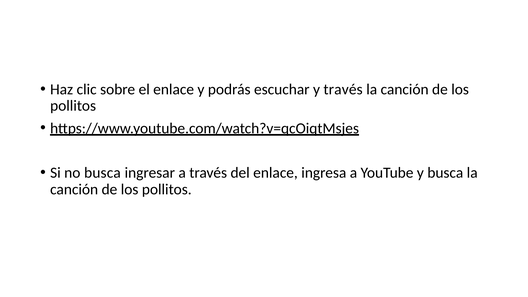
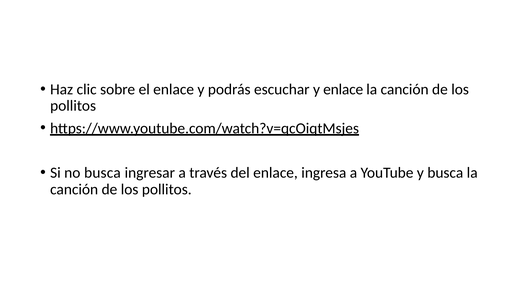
y través: través -> enlace (343, 89)
